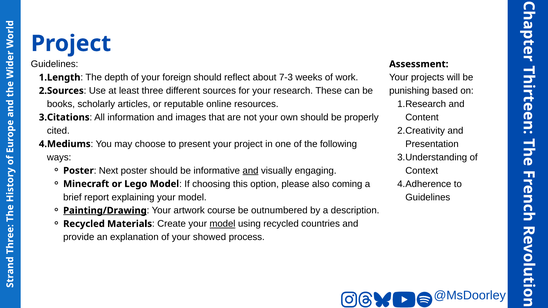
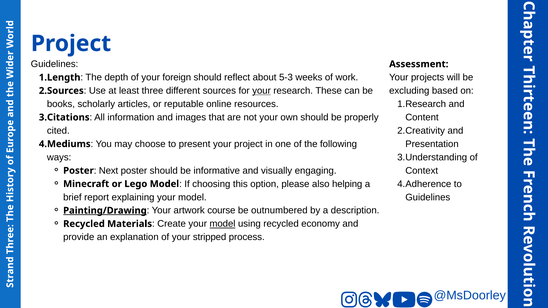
7-3: 7-3 -> 5-3 (286, 77)
punishing: punishing -> excluding (409, 91)
your underline: none -> present (262, 91)
and underline: present -> none (250, 171)
coming: coming -> helping (347, 184)
countries: countries -> economy (321, 224)
showed: showed -> stripped (210, 237)
